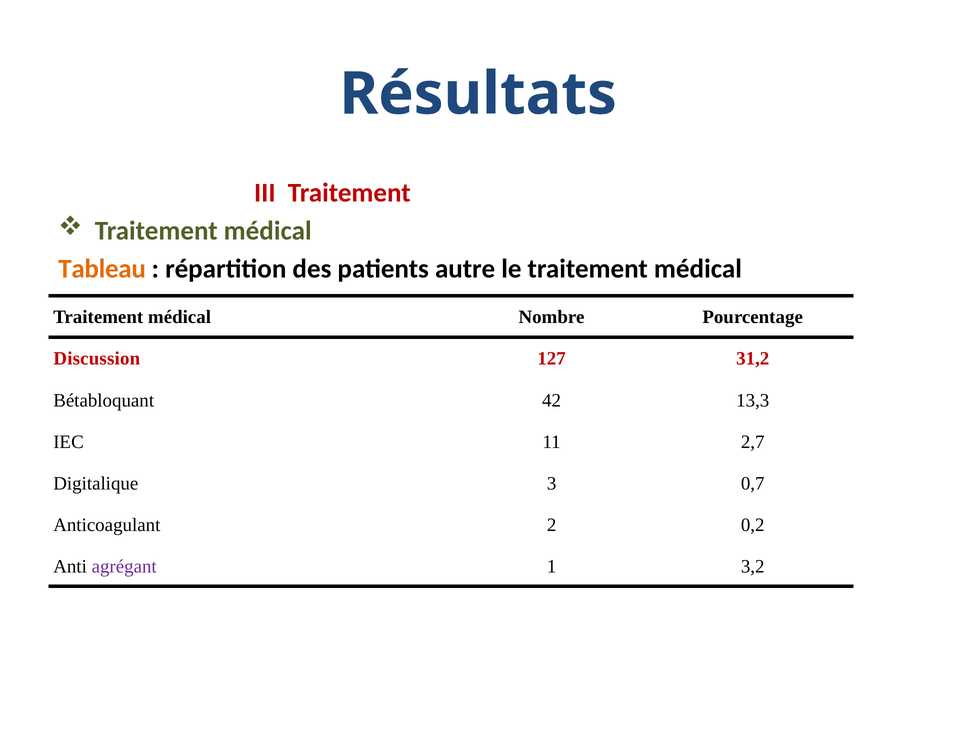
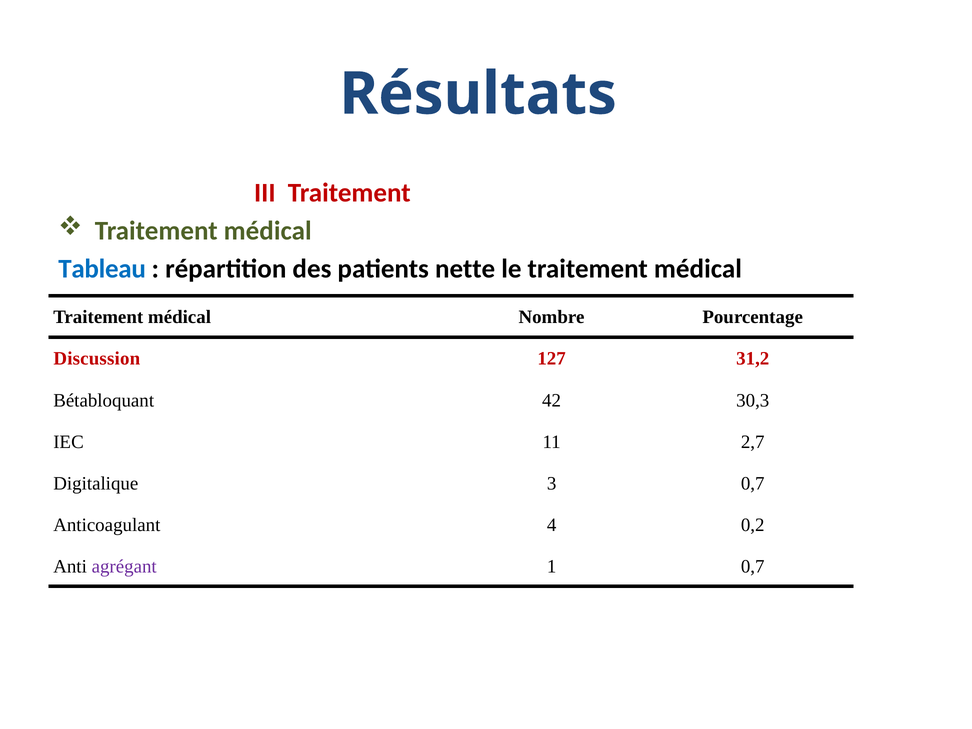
Tableau colour: orange -> blue (102, 269)
autre: autre -> nette (465, 269)
13,3: 13,3 -> 30,3 (753, 400)
2: 2 -> 4 (552, 525)
1 3,2: 3,2 -> 0,7 (753, 566)
